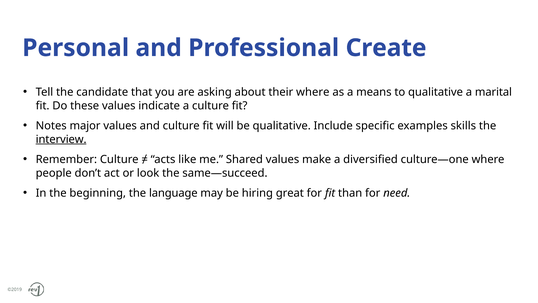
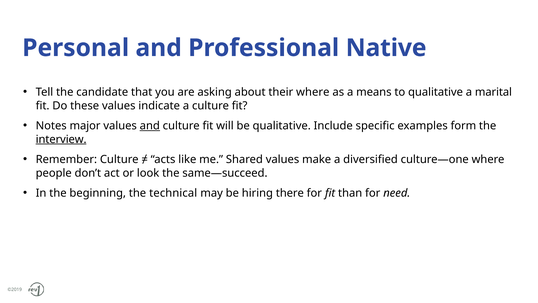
Create: Create -> Native (386, 48)
and underline: none -> present (150, 126)
skills: skills -> form (463, 126)
language: language -> technical (173, 193)
great: great -> there (290, 193)
